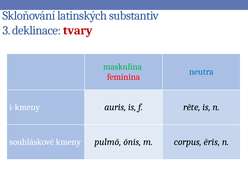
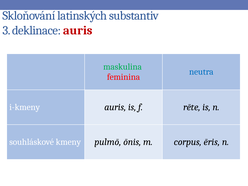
deklinace tvary: tvary -> auris (78, 30)
